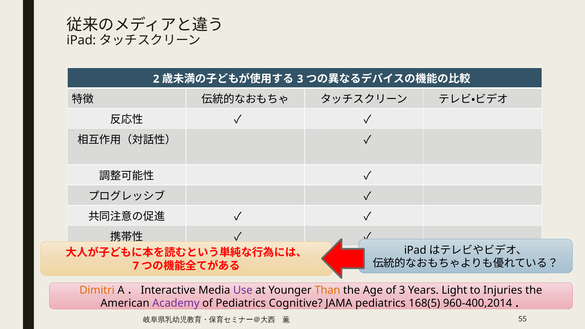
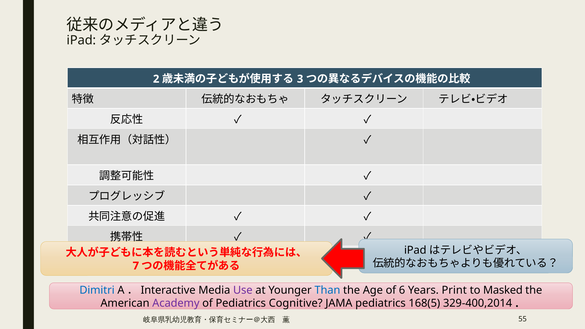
Dimitri colour: orange -> blue (97, 290)
Than colour: orange -> blue (327, 290)
of 3: 3 -> 6 (402, 290)
Light: Light -> Print (454, 290)
Injuries: Injuries -> Masked (503, 290)
960-400,2014: 960-400,2014 -> 329-400,2014 (478, 303)
